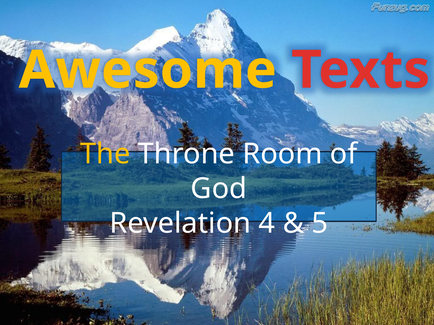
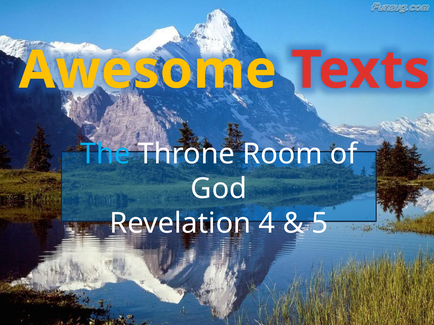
The colour: yellow -> light blue (105, 154)
